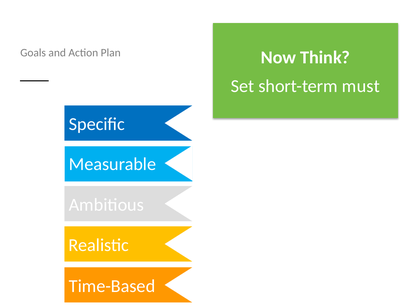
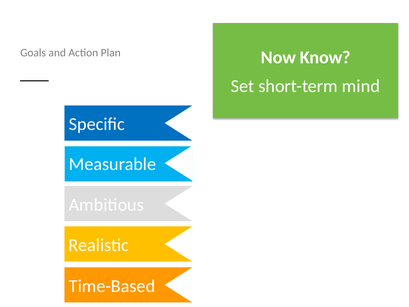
Think: Think -> Know (325, 57)
must: must -> mind (361, 86)
